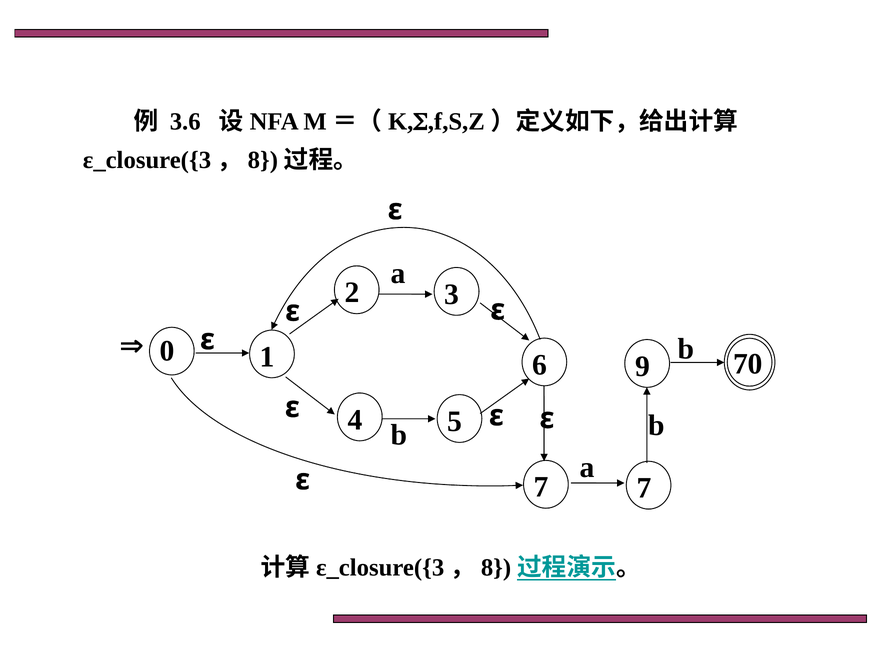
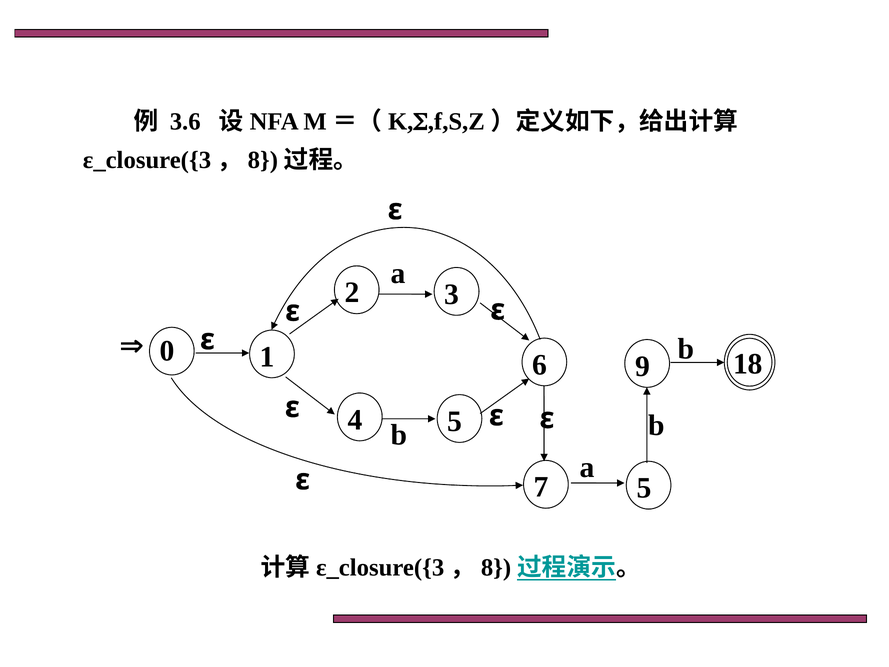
70: 70 -> 18 (748, 364)
7 7: 7 -> 5 (644, 488)
